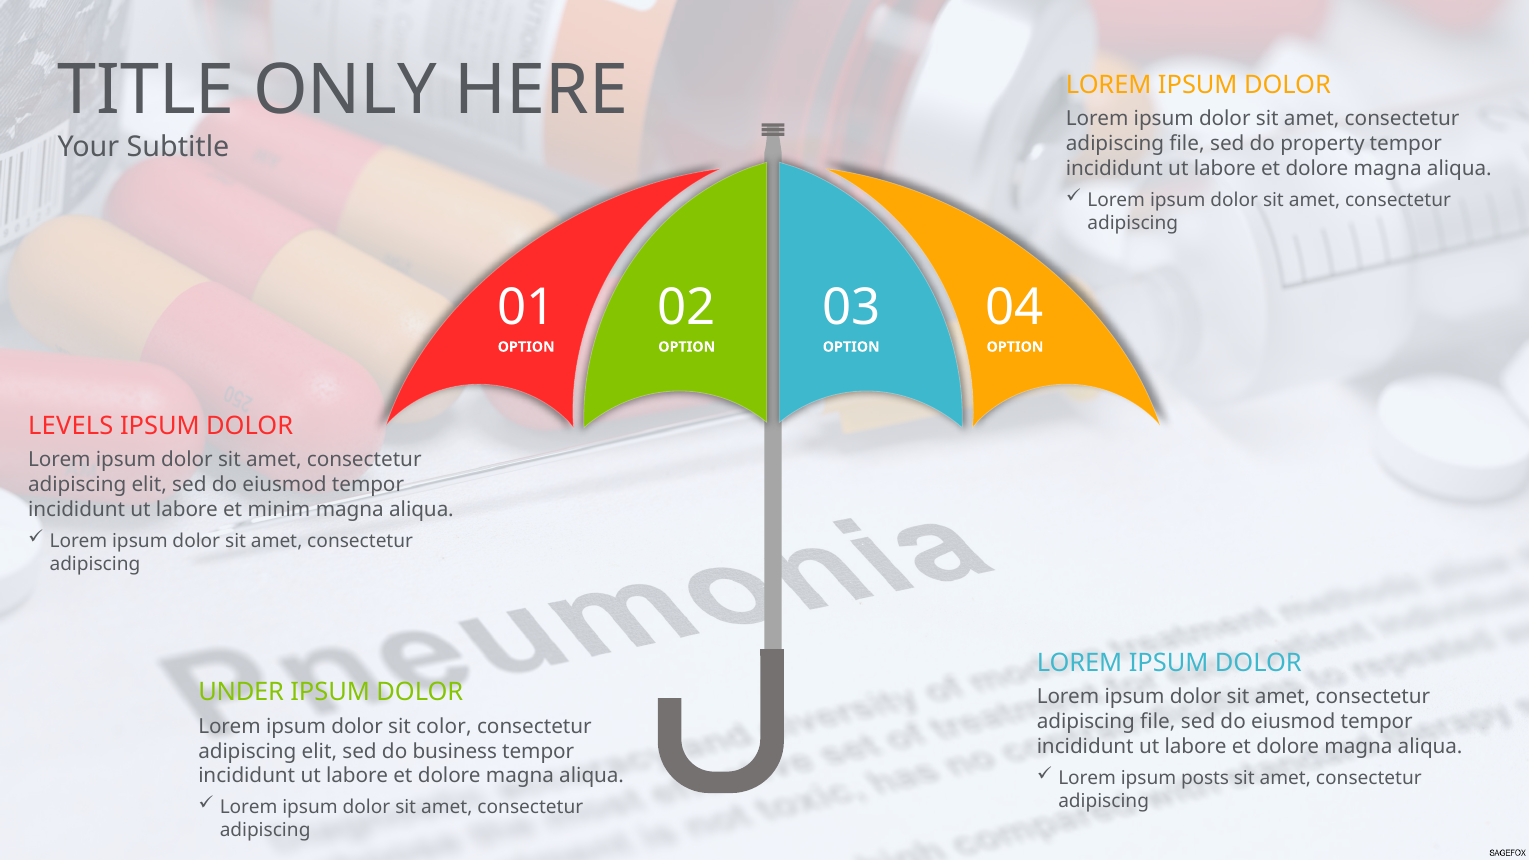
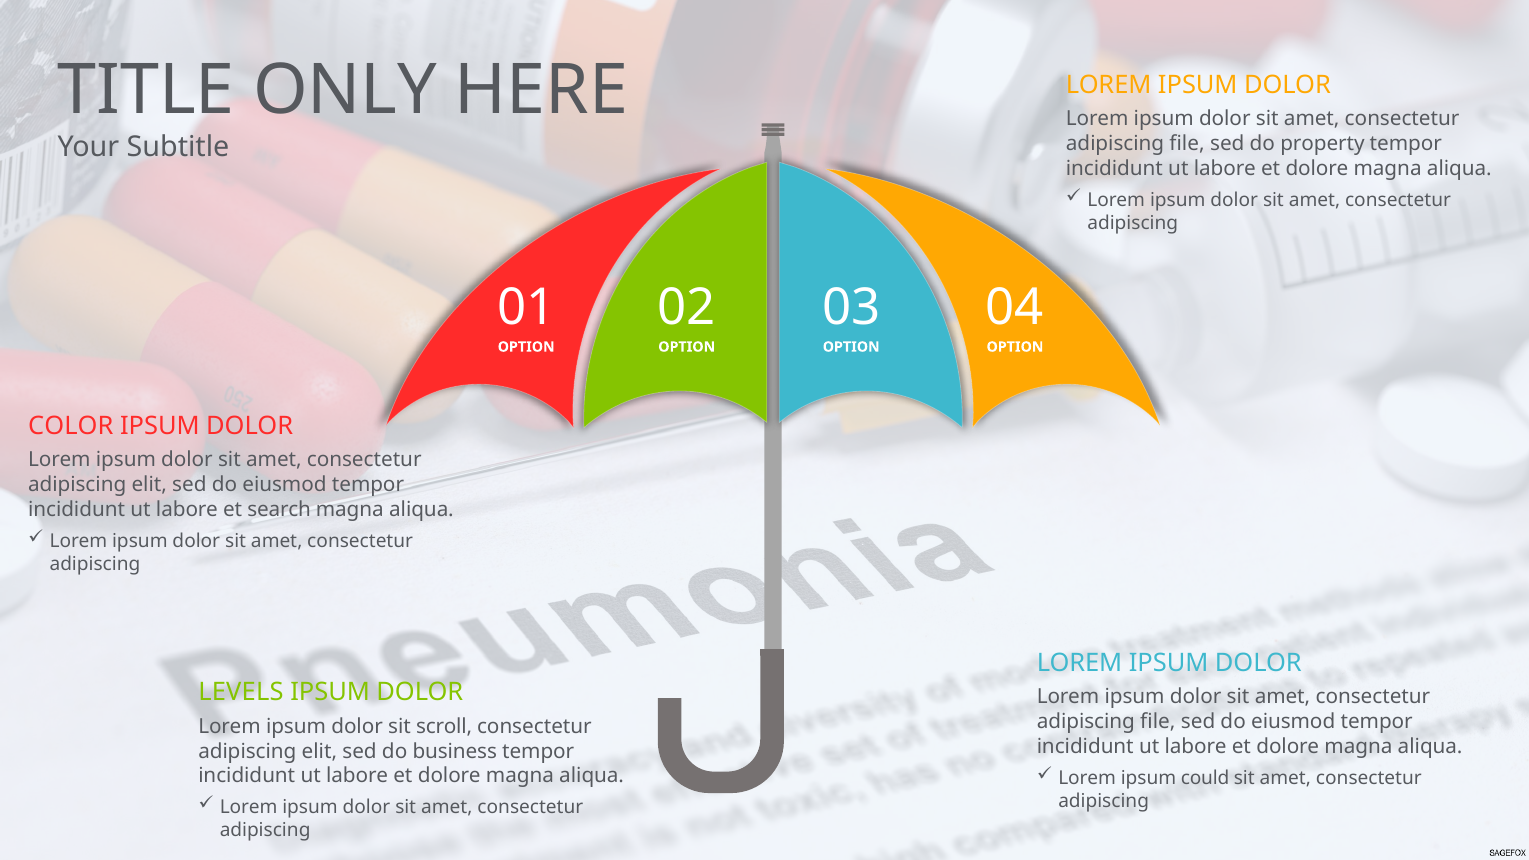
LEVELS: LEVELS -> COLOR (71, 426)
minim: minim -> search (279, 510)
UNDER: UNDER -> LEVELS (241, 692)
color: color -> scroll (444, 726)
posts: posts -> could (1205, 778)
